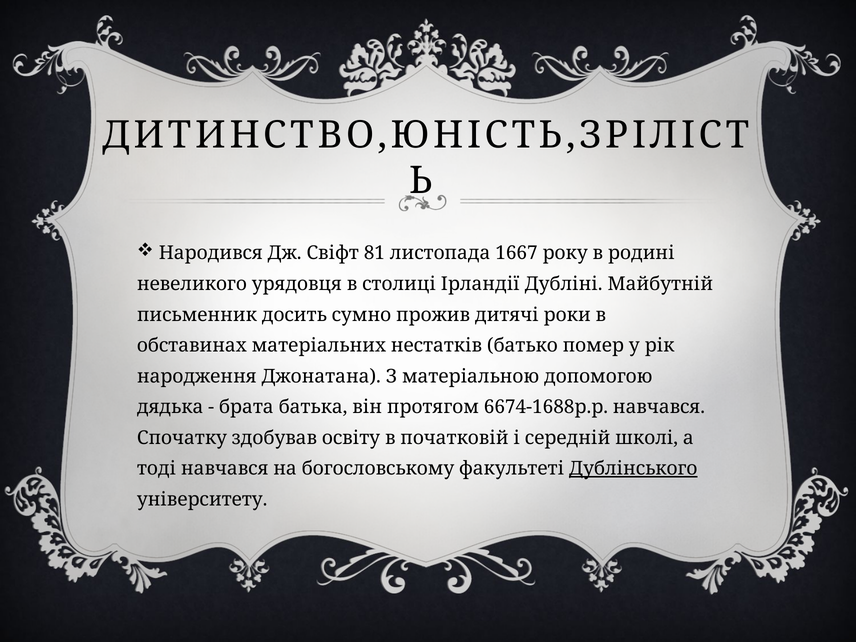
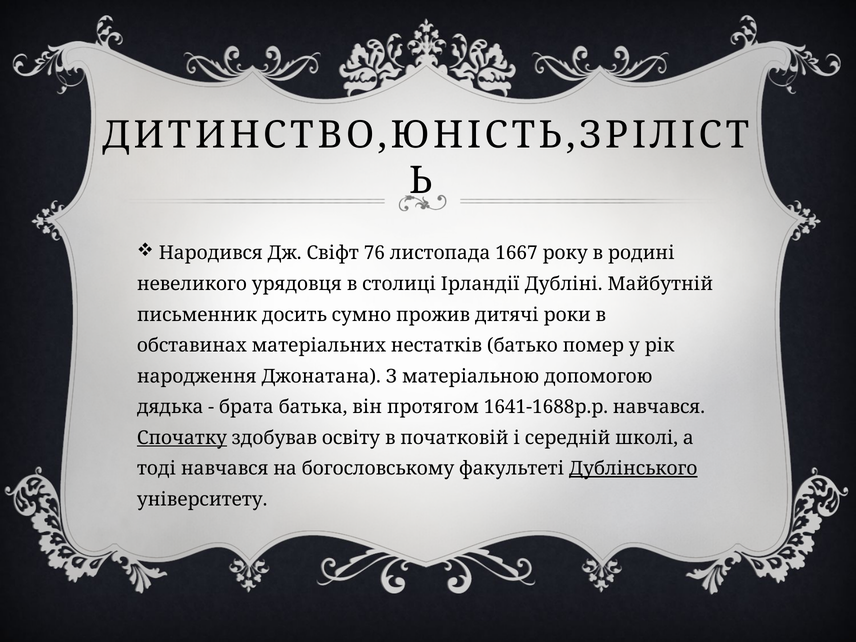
81: 81 -> 76 (374, 253)
6674-1688р.р: 6674-1688р.р -> 1641-1688р.р (546, 407)
Спочатку underline: none -> present (182, 438)
